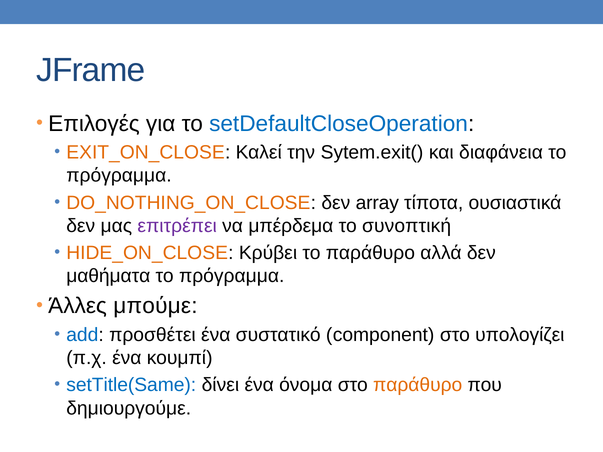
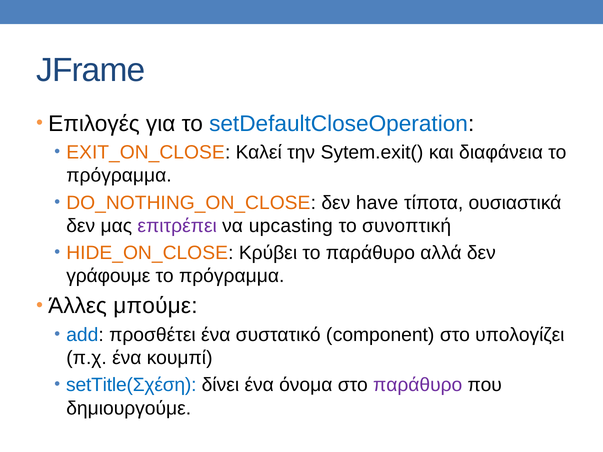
array: array -> have (377, 203)
μπέρδεμα: μπέρδεμα -> upcasting (291, 226)
μαθήματα: μαθήματα -> γράφουμε (108, 276)
setTitle(Same: setTitle(Same -> setTitle(Σχέση (131, 385)
παράθυρο colour: orange -> purple (418, 385)
